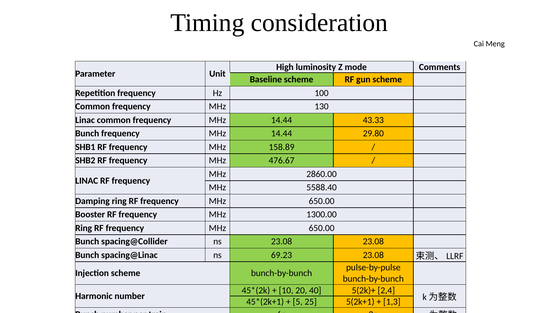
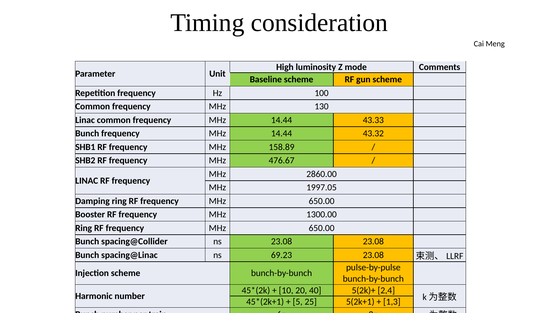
29.80: 29.80 -> 43.32 (373, 133)
5588.40: 5588.40 -> 1997.05 (322, 187)
